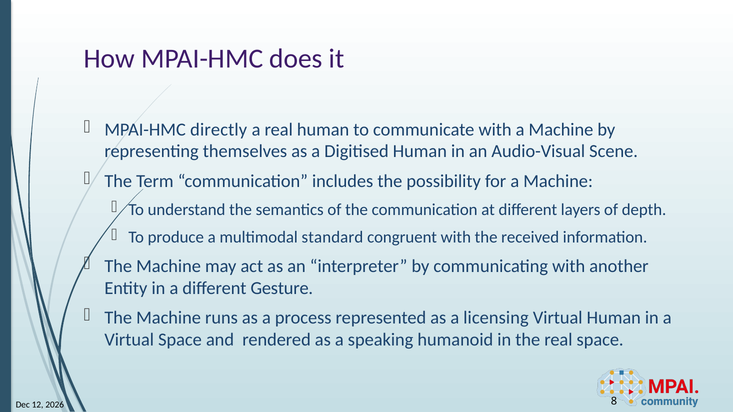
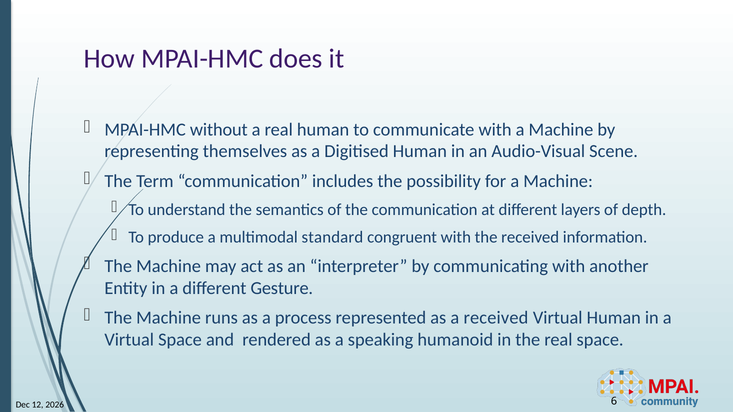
directly: directly -> without (219, 130)
a licensing: licensing -> received (496, 318)
8: 8 -> 6 (614, 402)
